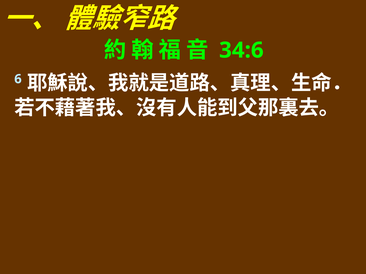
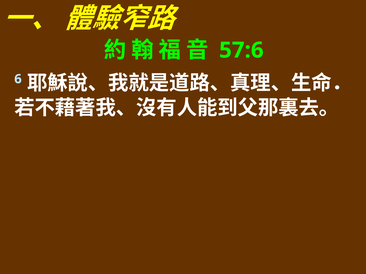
34:6: 34:6 -> 57:6 (241, 50)
